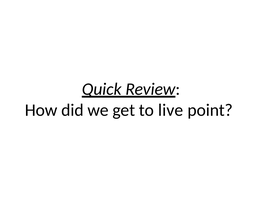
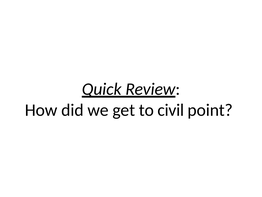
live: live -> civil (171, 110)
